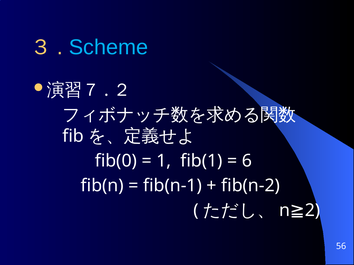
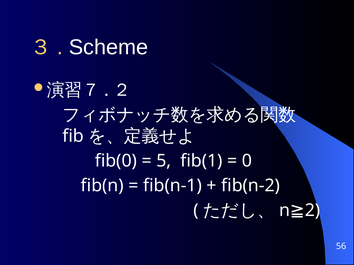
Scheme colour: light blue -> white (108, 47)
1: 1 -> 5 (164, 161)
6: 6 -> 0 (247, 161)
